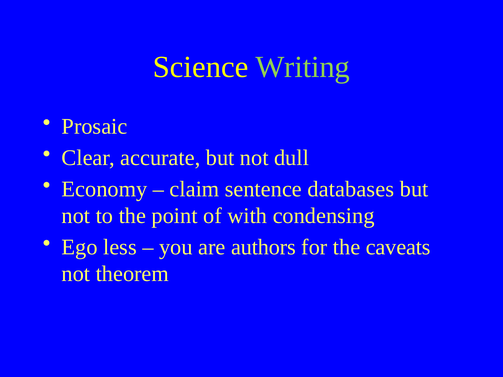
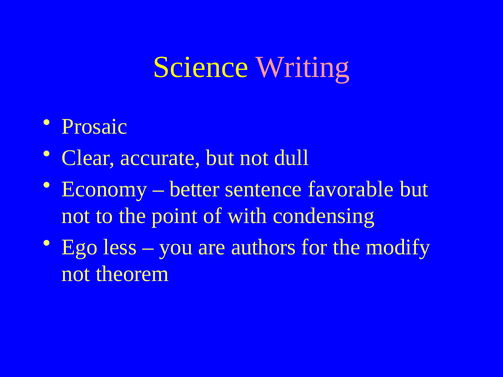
Writing colour: light green -> pink (303, 67)
claim: claim -> better (195, 189)
databases: databases -> favorable (351, 189)
caveats: caveats -> modify (398, 247)
